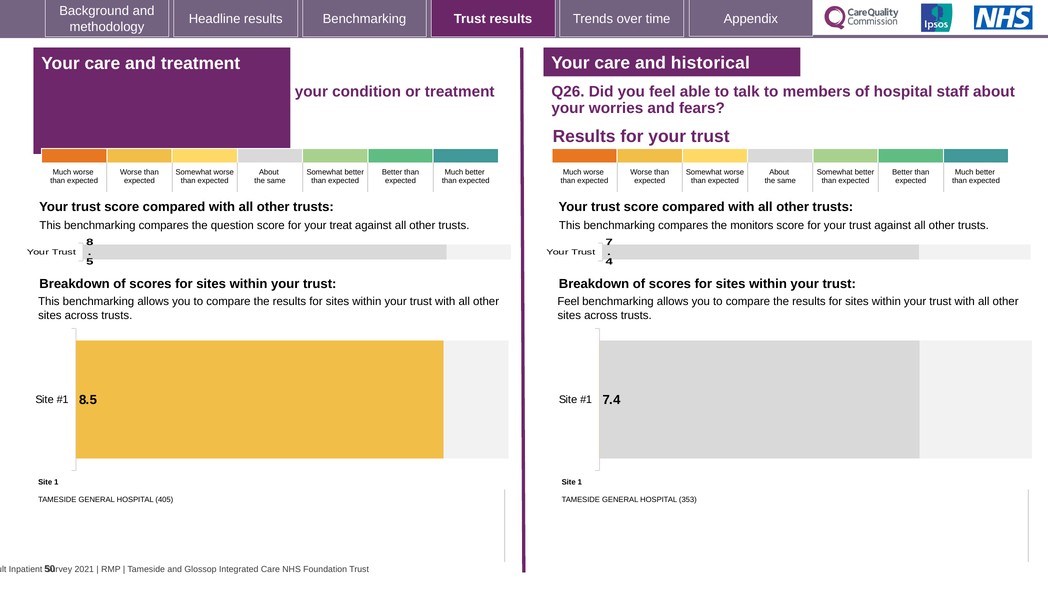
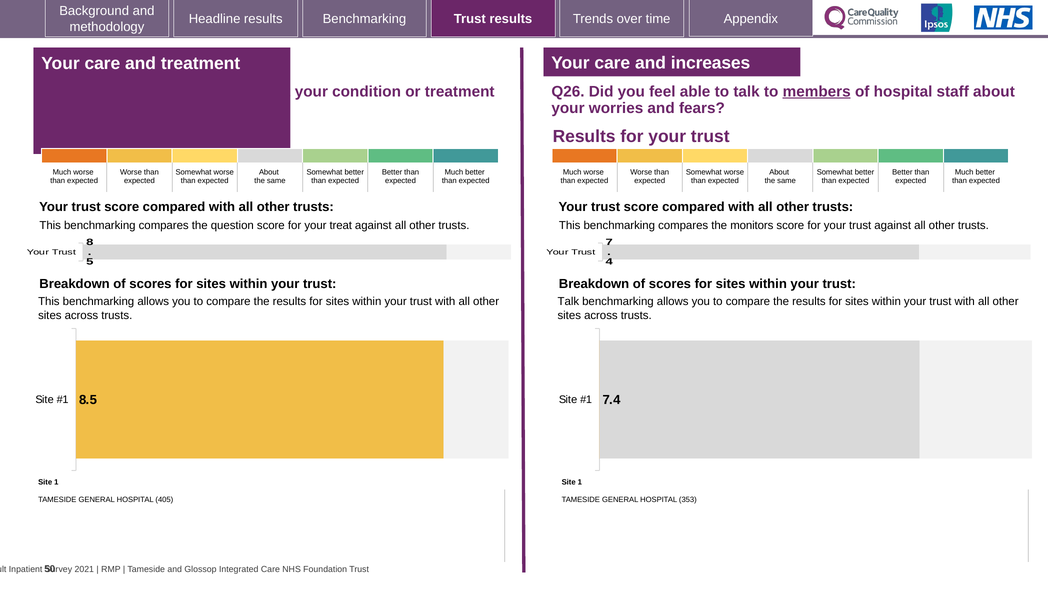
historical: historical -> increases (711, 63)
members underline: none -> present (817, 91)
Feel: Feel -> Talk (568, 301)
